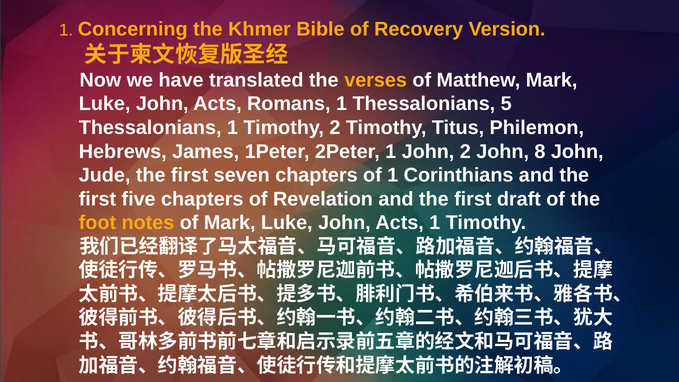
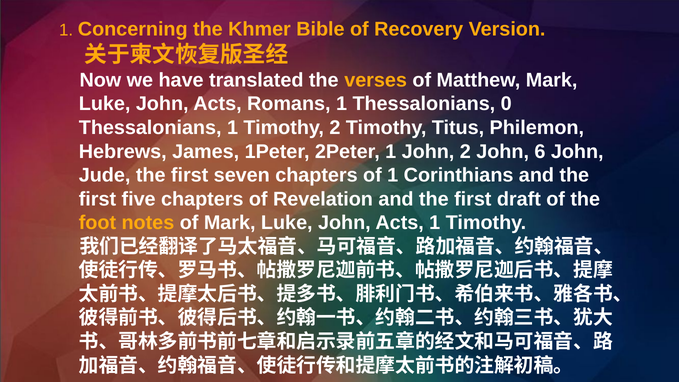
5: 5 -> 0 (506, 104)
8: 8 -> 6 (540, 151)
